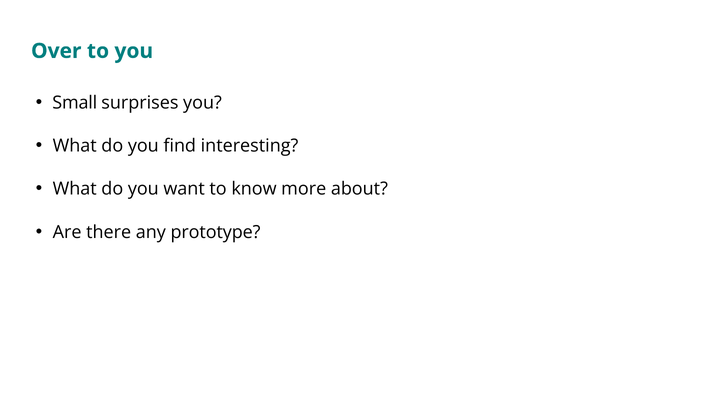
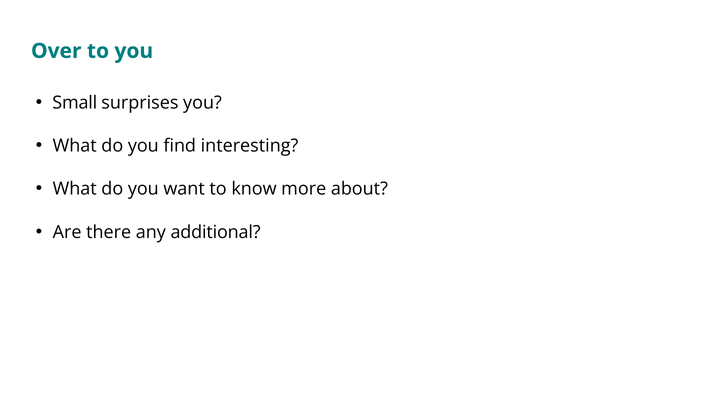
prototype: prototype -> additional (216, 232)
